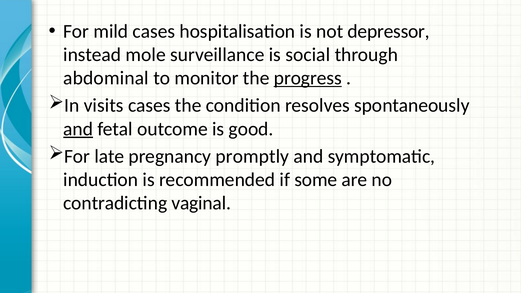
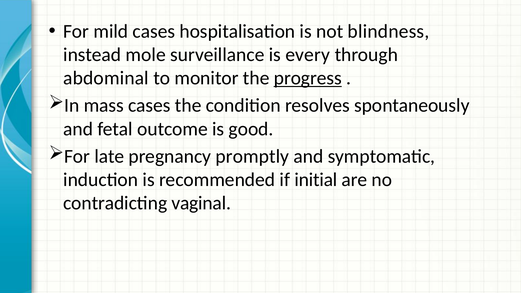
depressor: depressor -> blindness (388, 31)
social: social -> every (308, 55)
visits: visits -> mass (104, 106)
and underline: present -> none (78, 129)
some: some -> initial (316, 180)
